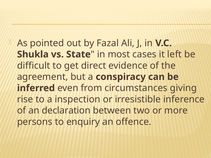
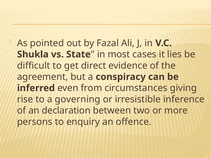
left: left -> lies (174, 54)
inspection: inspection -> governing (78, 99)
